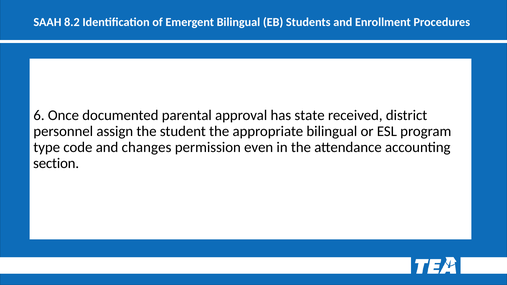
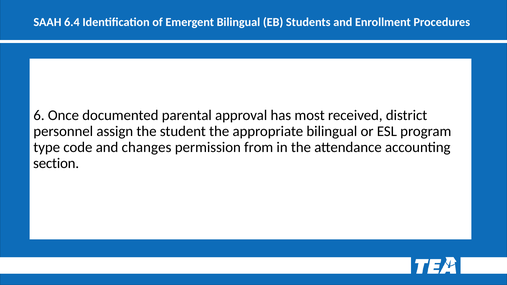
8.2: 8.2 -> 6.4 (72, 22)
state: state -> most (310, 115)
even: even -> from (259, 147)
